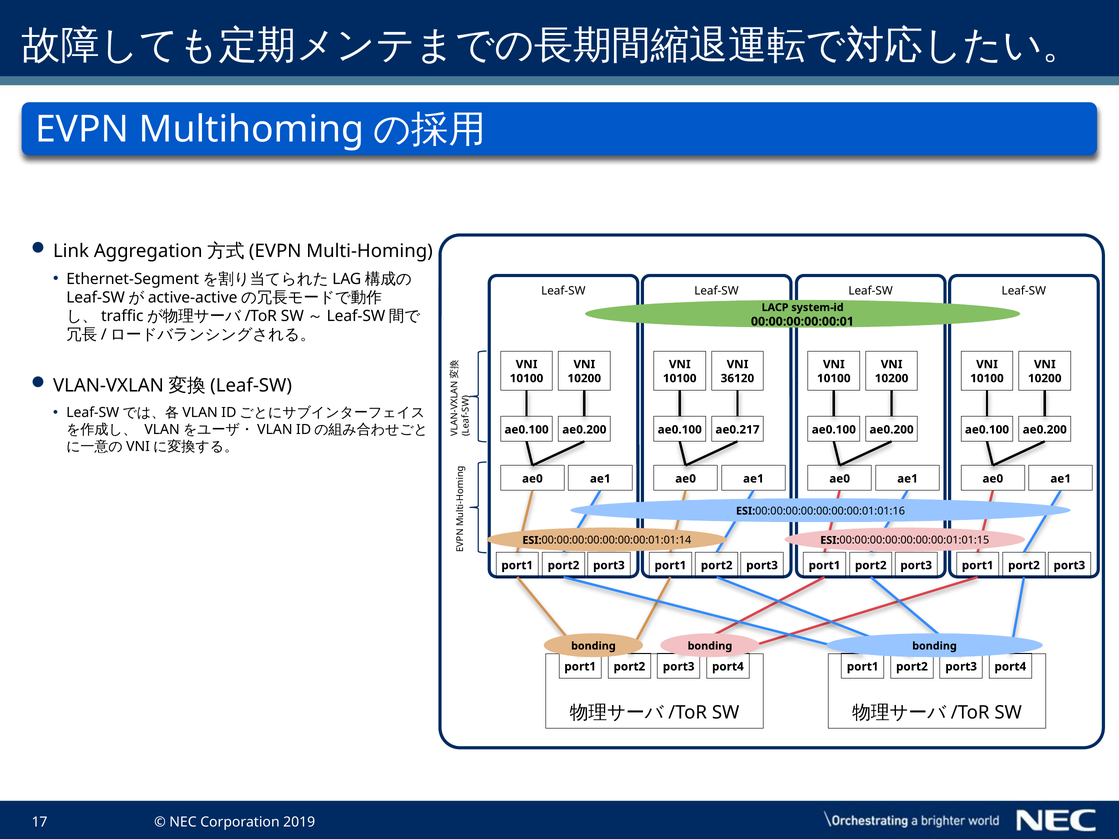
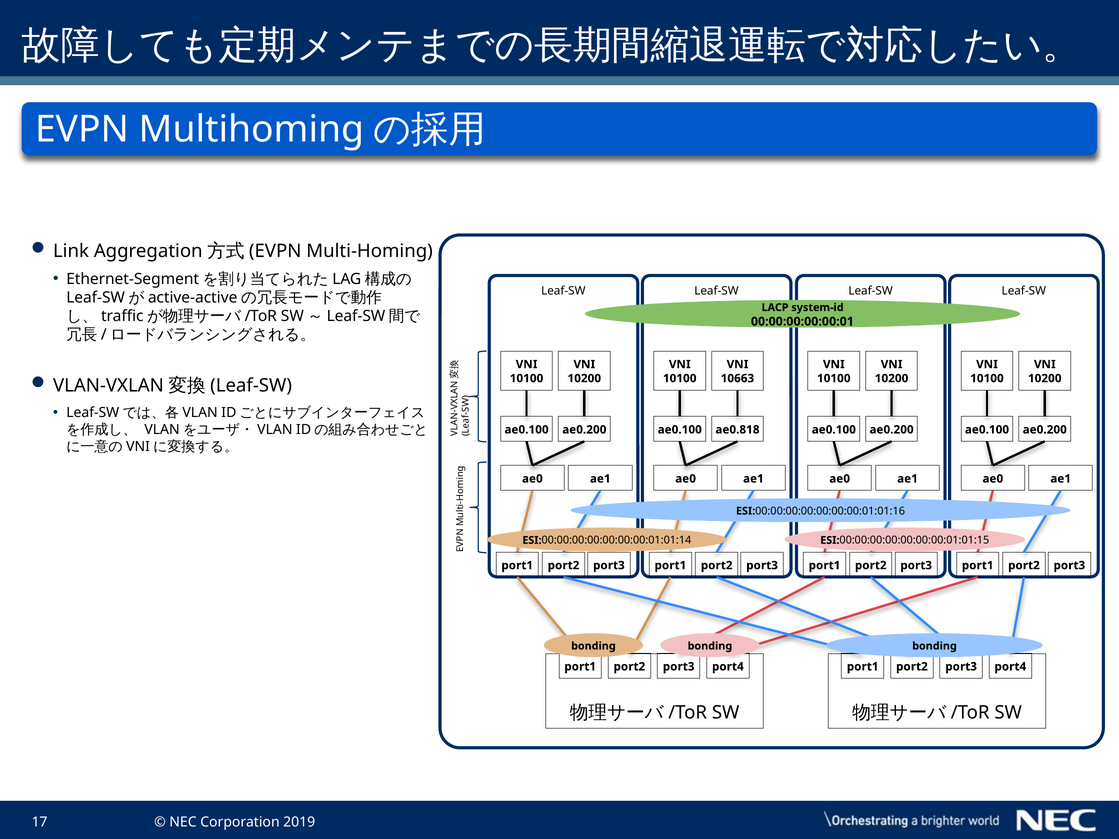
36120: 36120 -> 10663 (737, 379)
ae0.217: ae0.217 -> ae0.818 (737, 430)
